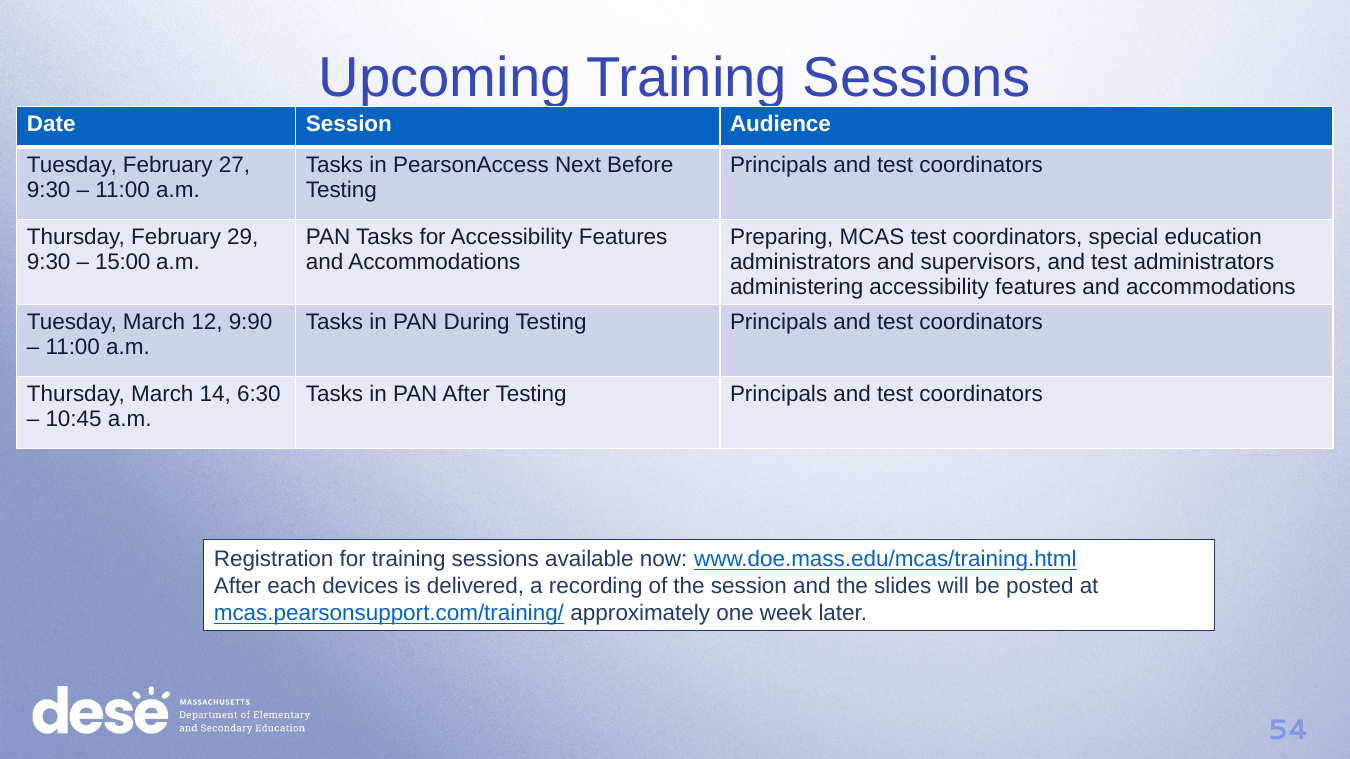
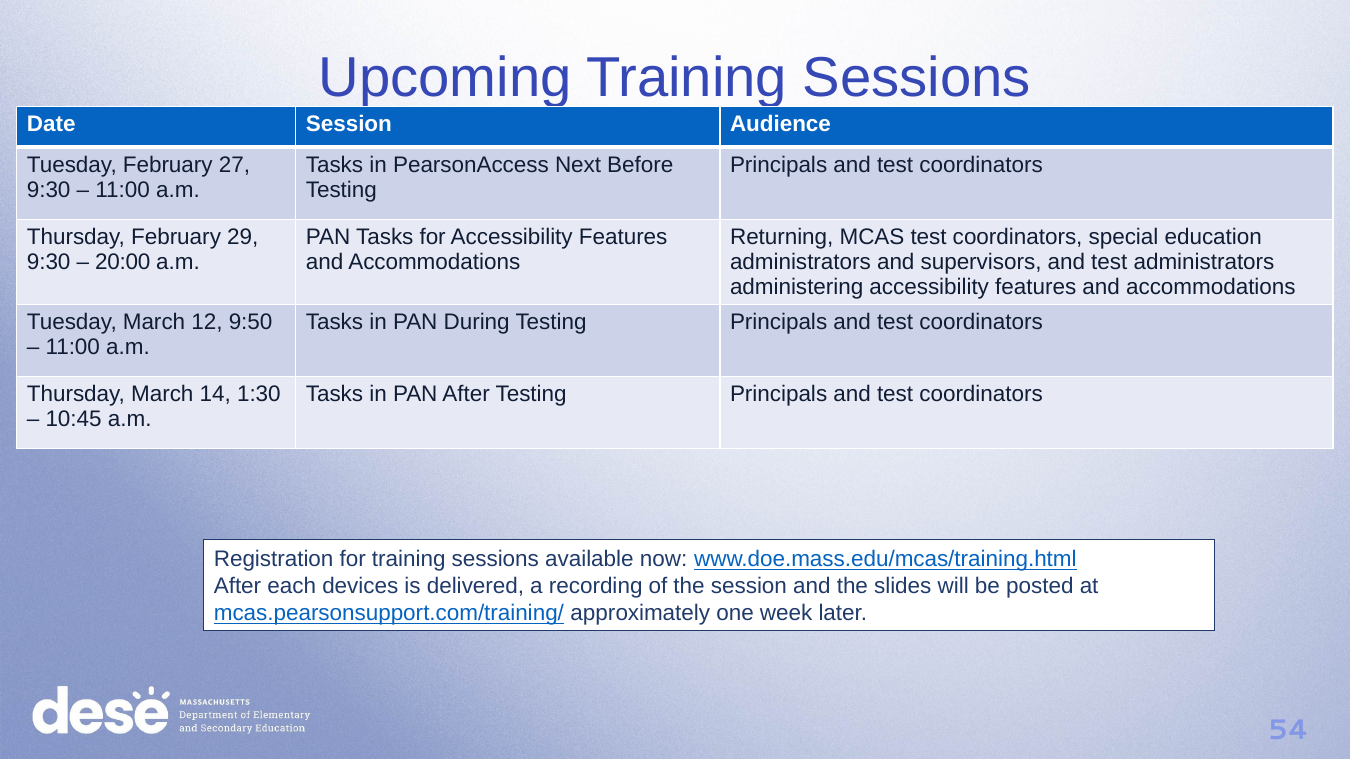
Preparing: Preparing -> Returning (782, 237)
15:00: 15:00 -> 20:00 (123, 262)
9:90: 9:90 -> 9:50 (251, 323)
6:30: 6:30 -> 1:30 (259, 395)
